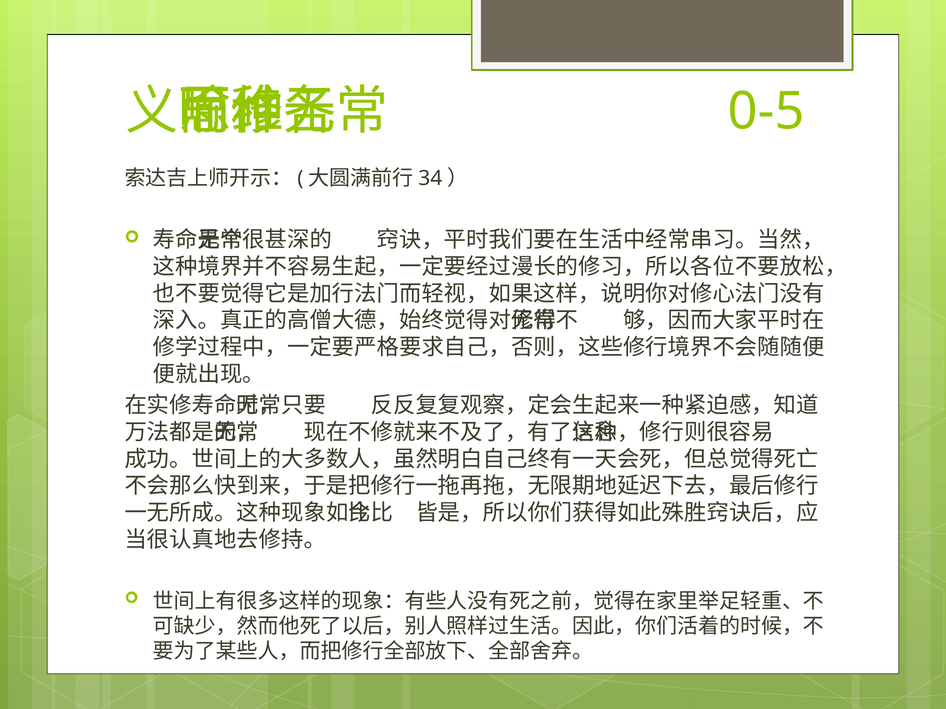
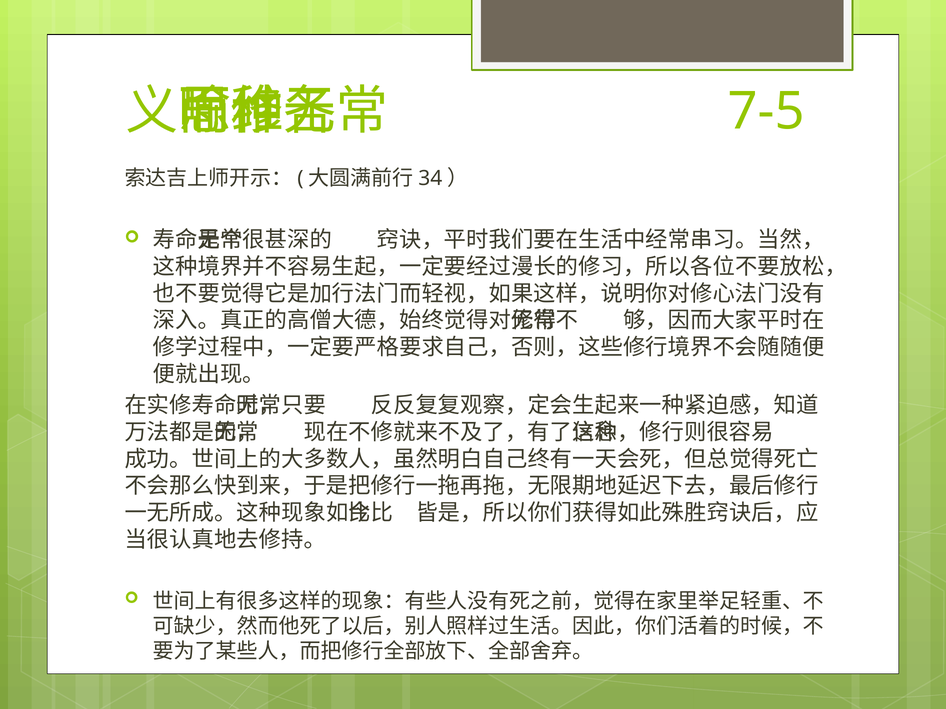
0-5: 0-5 -> 7-5 (766, 111)
